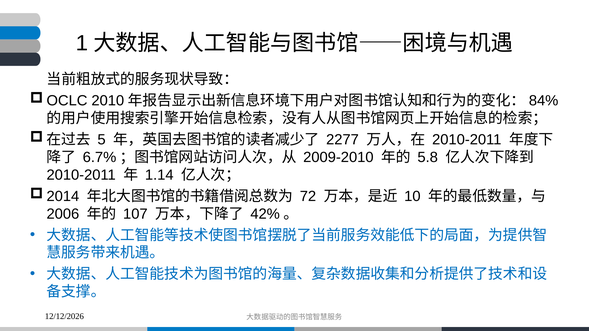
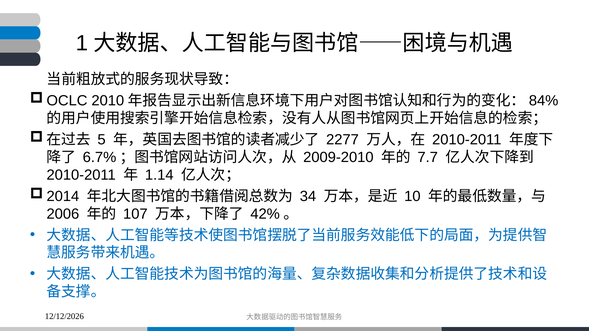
5.8: 5.8 -> 7.7 (428, 157)
72: 72 -> 34 (308, 196)
